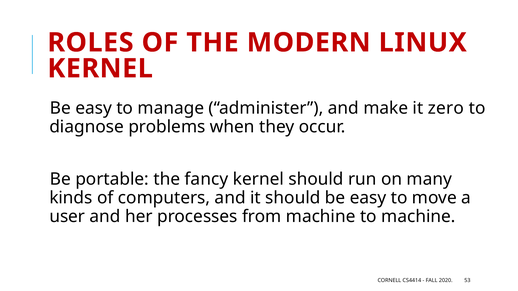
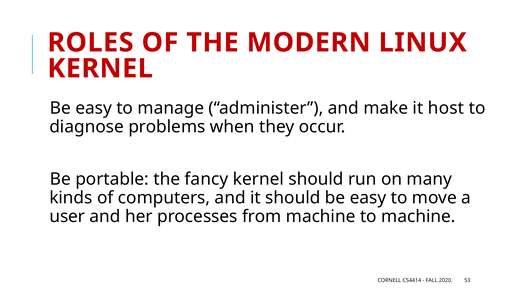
zero: zero -> host (446, 108)
